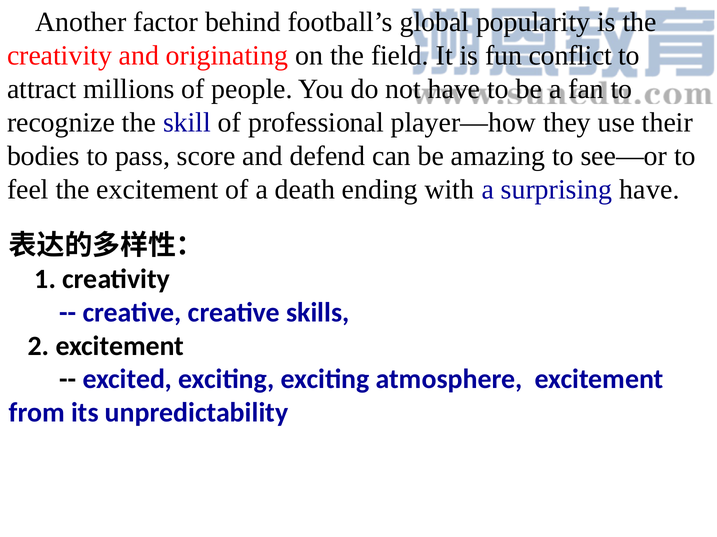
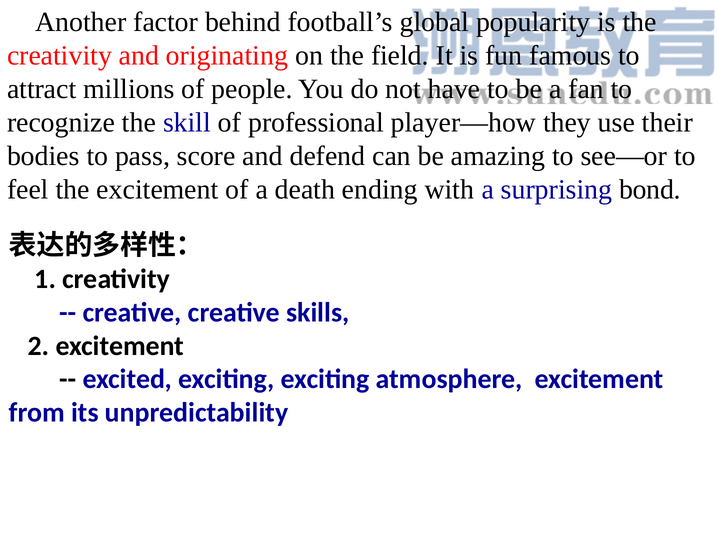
conflict: conflict -> famous (570, 56)
surprising have: have -> bond (650, 190)
